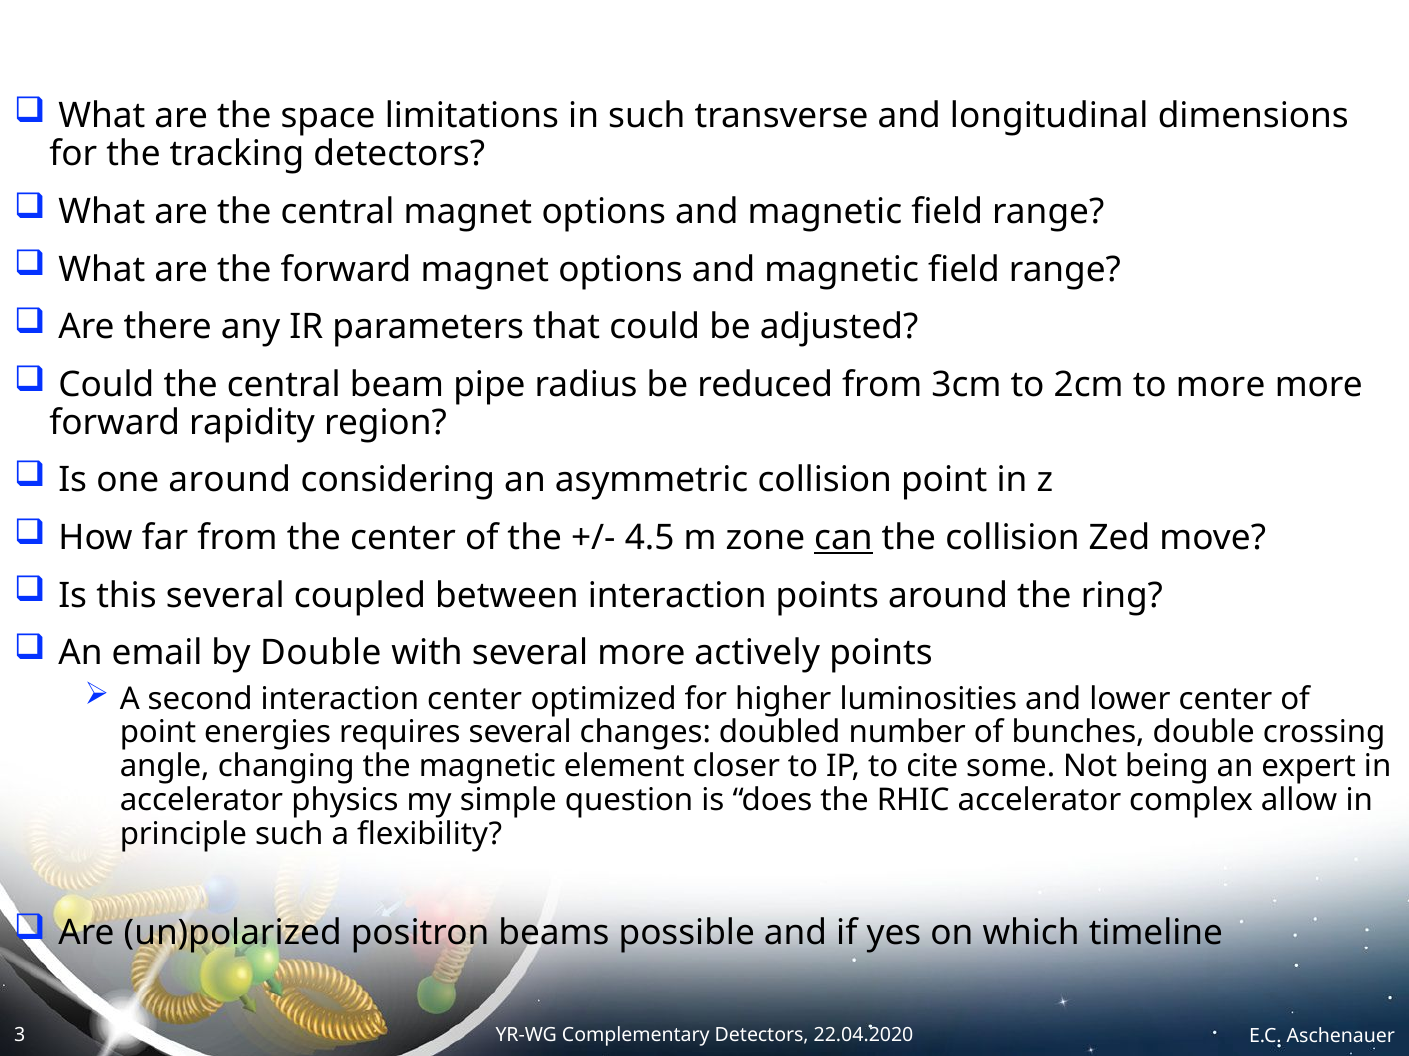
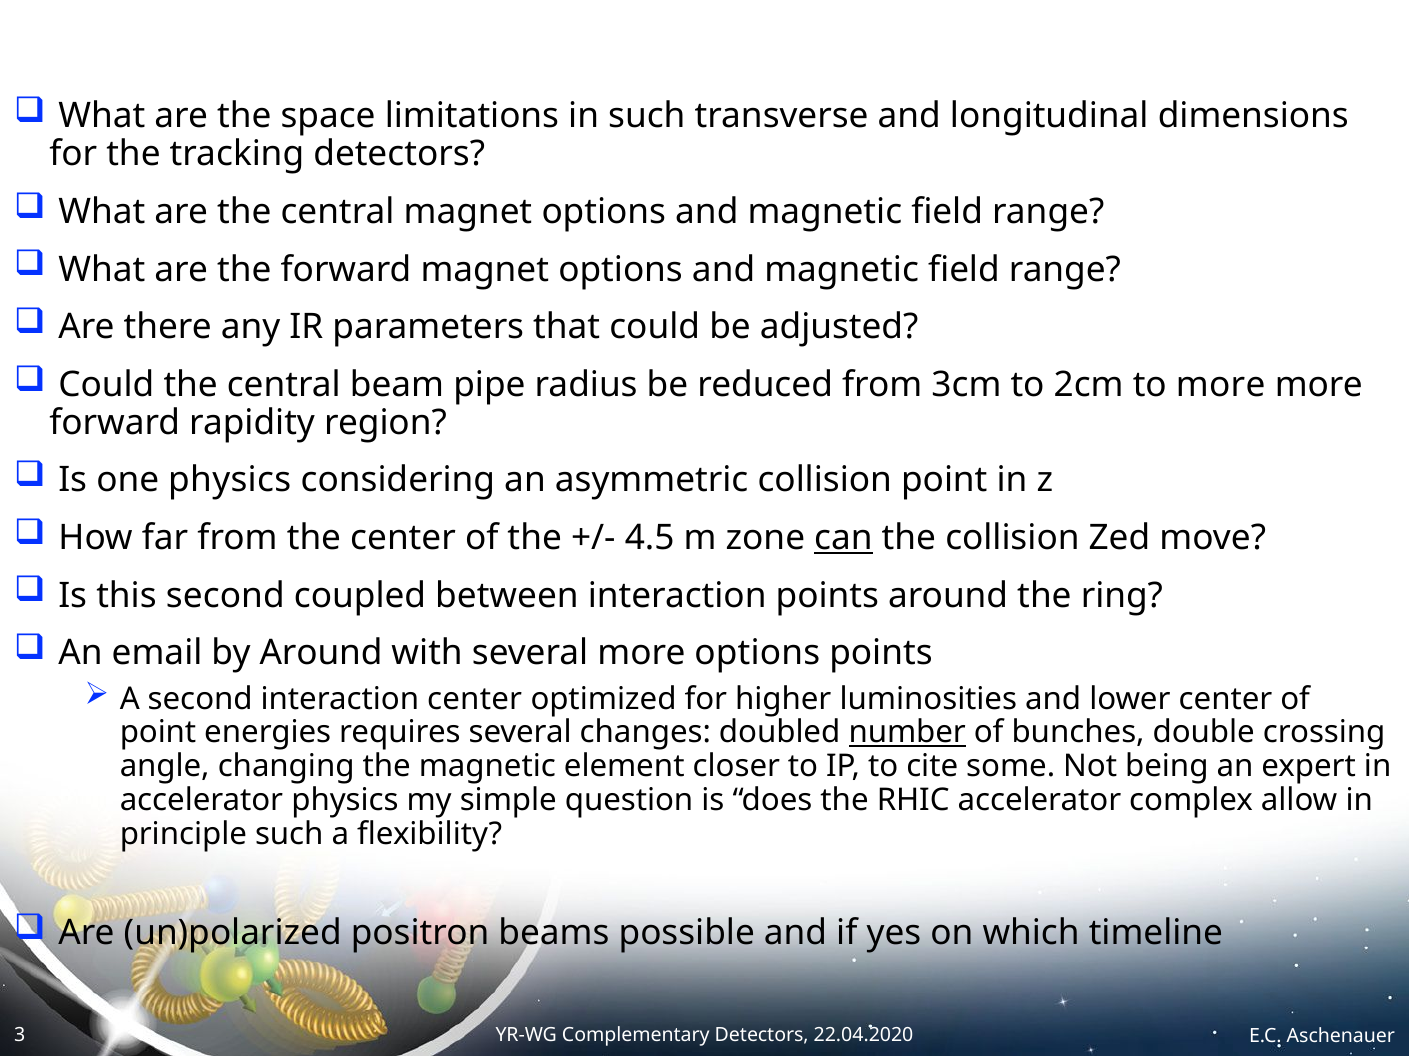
one around: around -> physics (230, 481)
this several: several -> second (225, 596)
by Double: Double -> Around (321, 654)
more actively: actively -> options (757, 654)
number underline: none -> present (907, 733)
